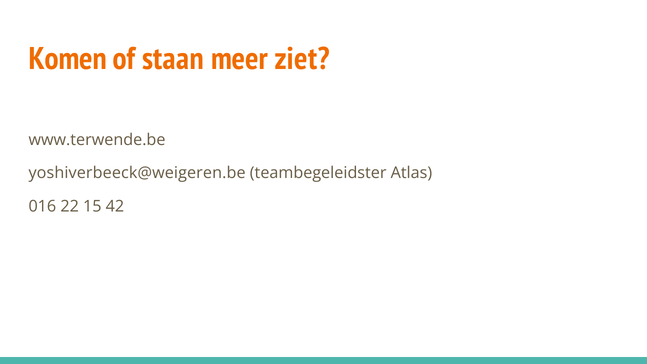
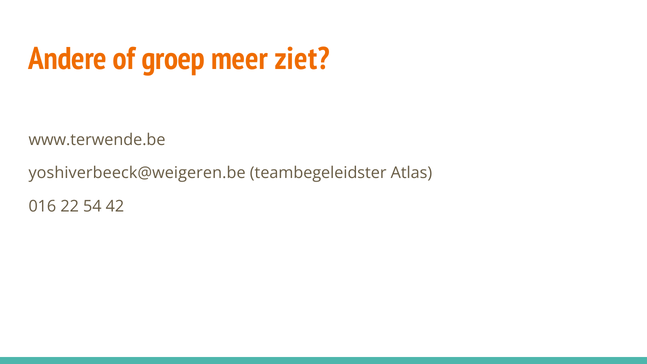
Komen: Komen -> Andere (68, 59)
staan: staan -> groep (173, 59)
15: 15 -> 54 (92, 206)
